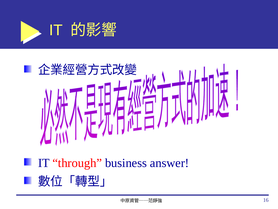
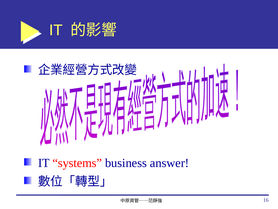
through: through -> systems (77, 163)
